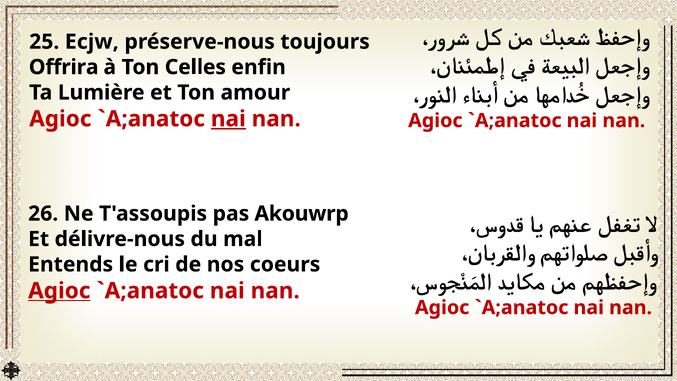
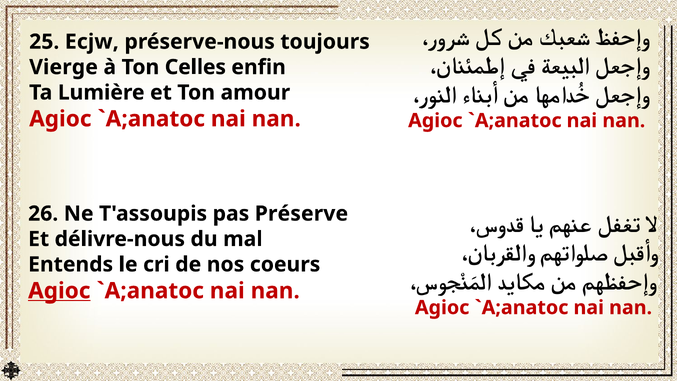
Offrira: Offrira -> Vierge (64, 67)
nai underline: present -> none (228, 119)
Akouwrp: Akouwrp -> Préserve (301, 214)
